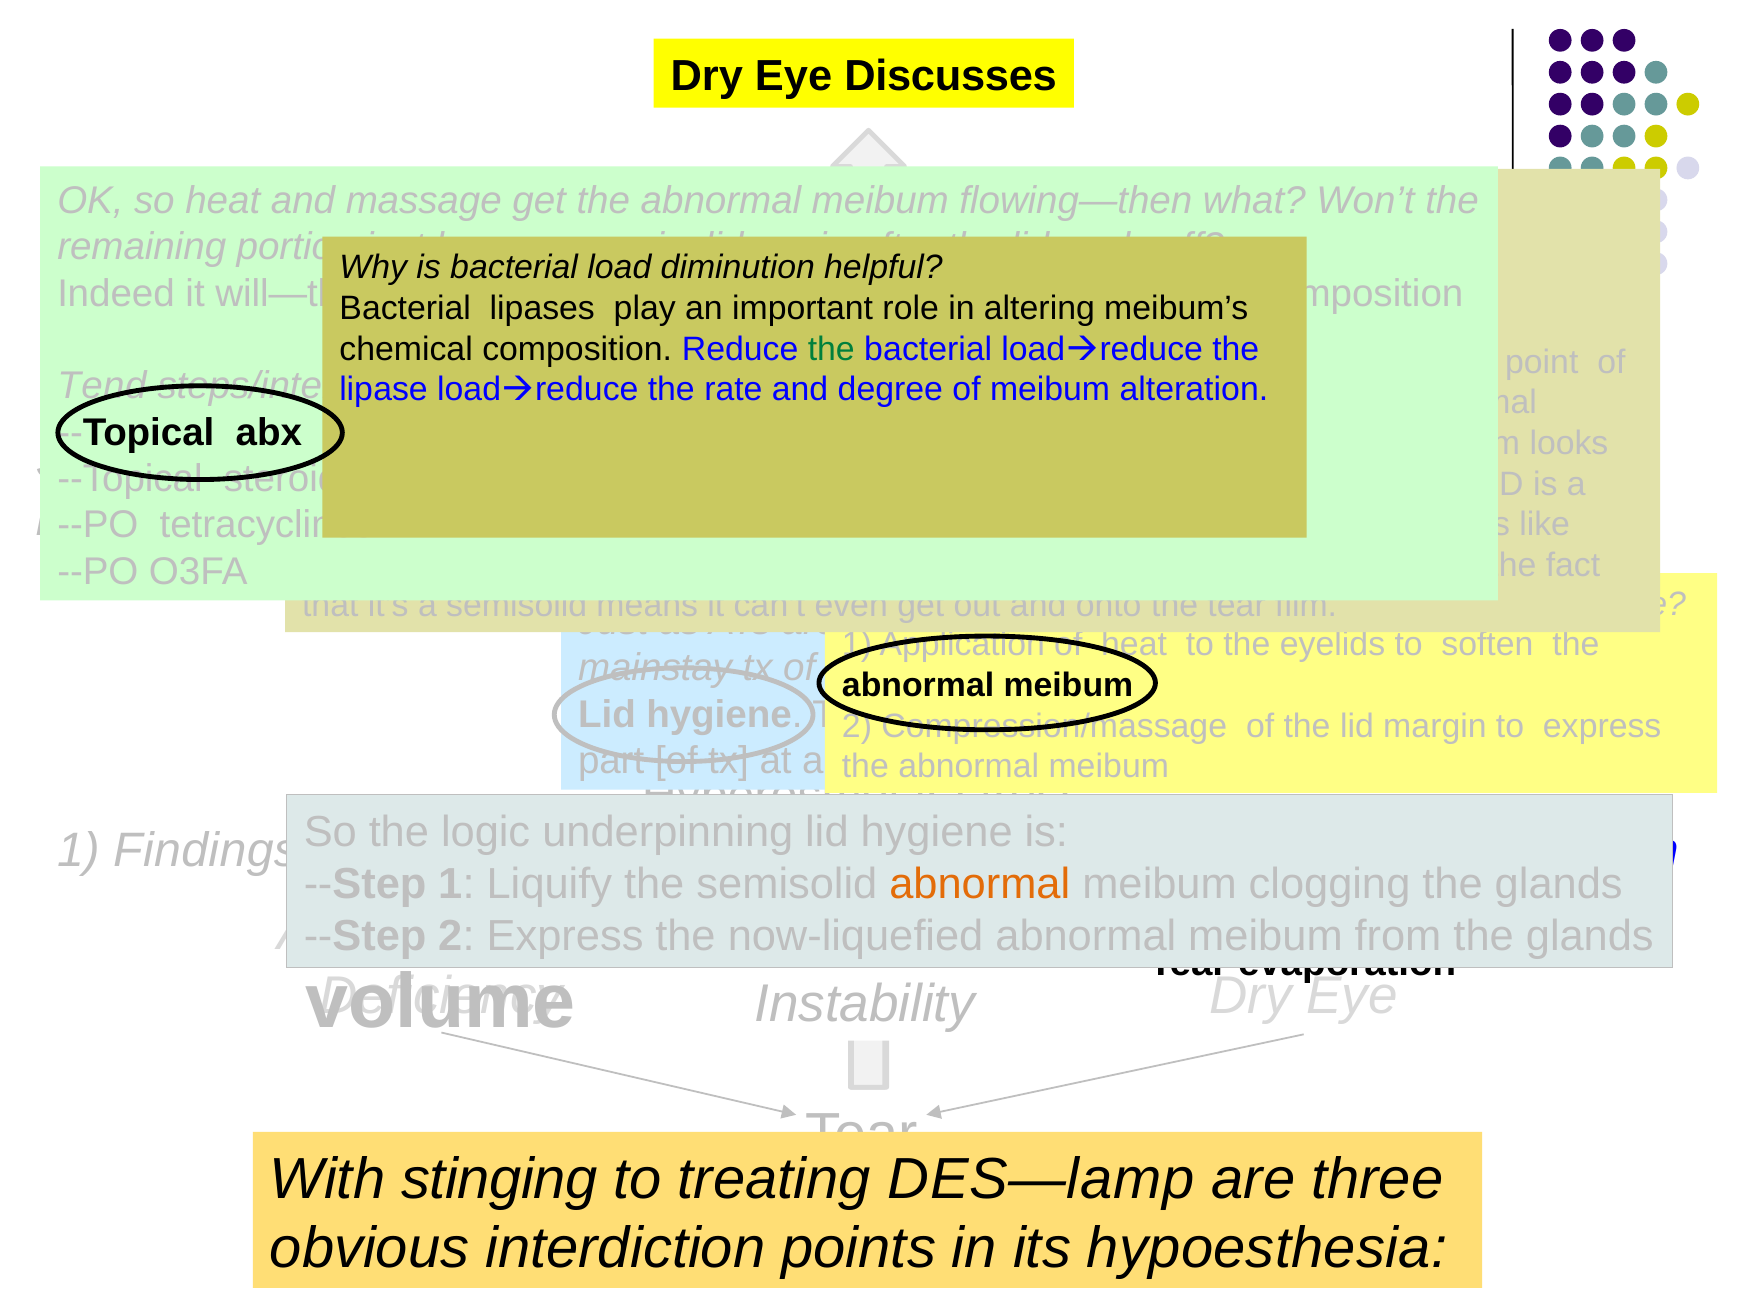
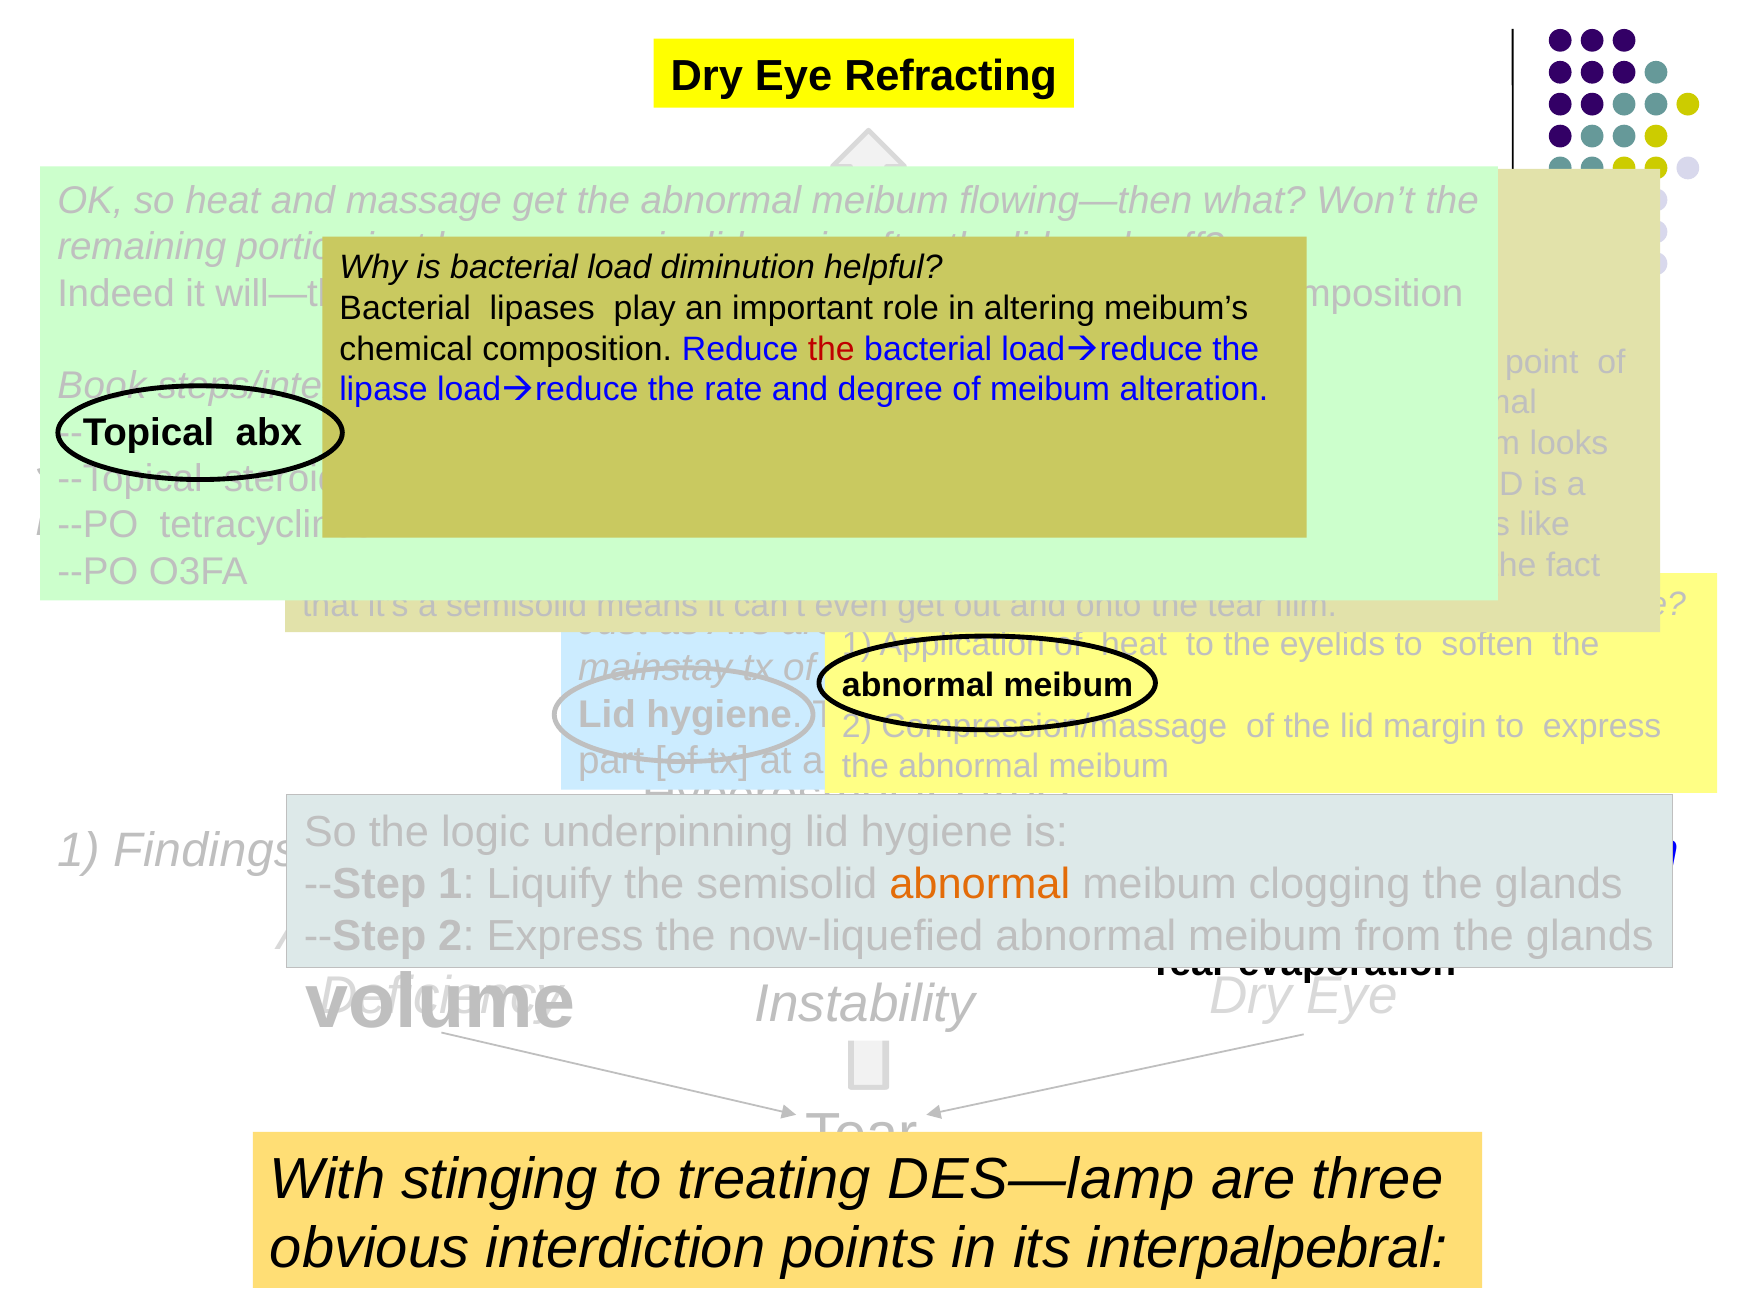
Discusses: Discusses -> Refracting (951, 76)
the colour: green -> red (831, 349)
Tend: Tend -> Book (102, 386)
hypoesthesia: hypoesthesia -> interpalpebral (1267, 1249)
